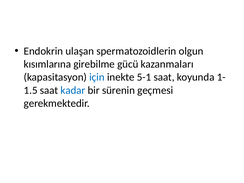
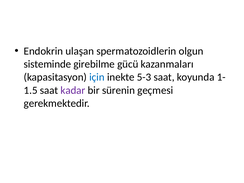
kısımlarına: kısımlarına -> sisteminde (47, 64)
5-1: 5-1 -> 5-3 (144, 77)
kadar colour: blue -> purple (73, 90)
